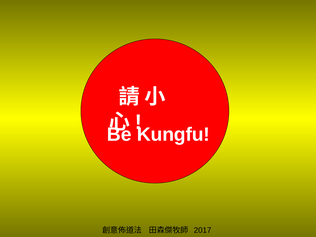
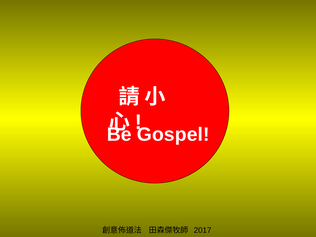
Kungfu: Kungfu -> Gospel (173, 135)
